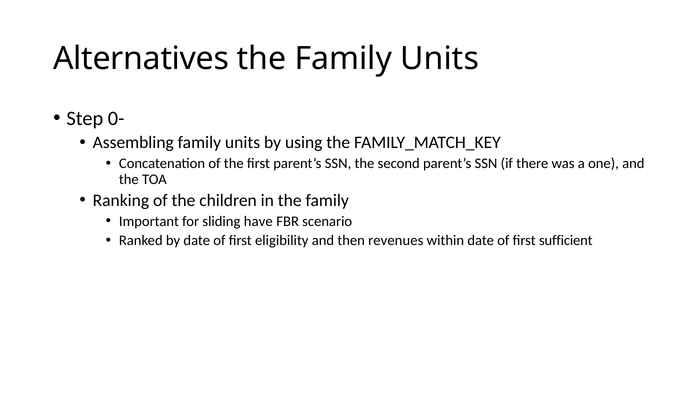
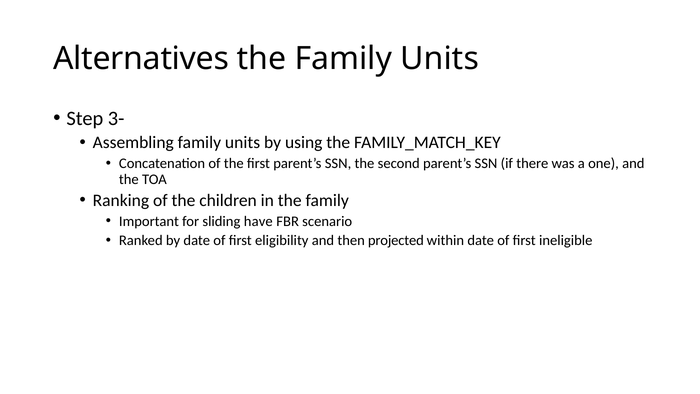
0-: 0- -> 3- (116, 118)
revenues: revenues -> projected (396, 241)
sufficient: sufficient -> ineligible (566, 241)
